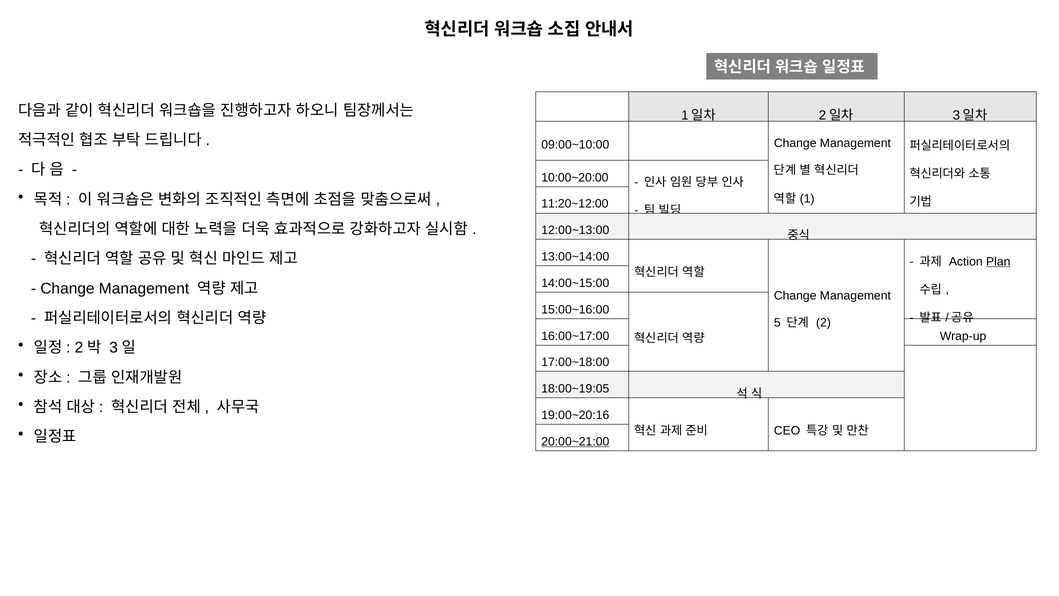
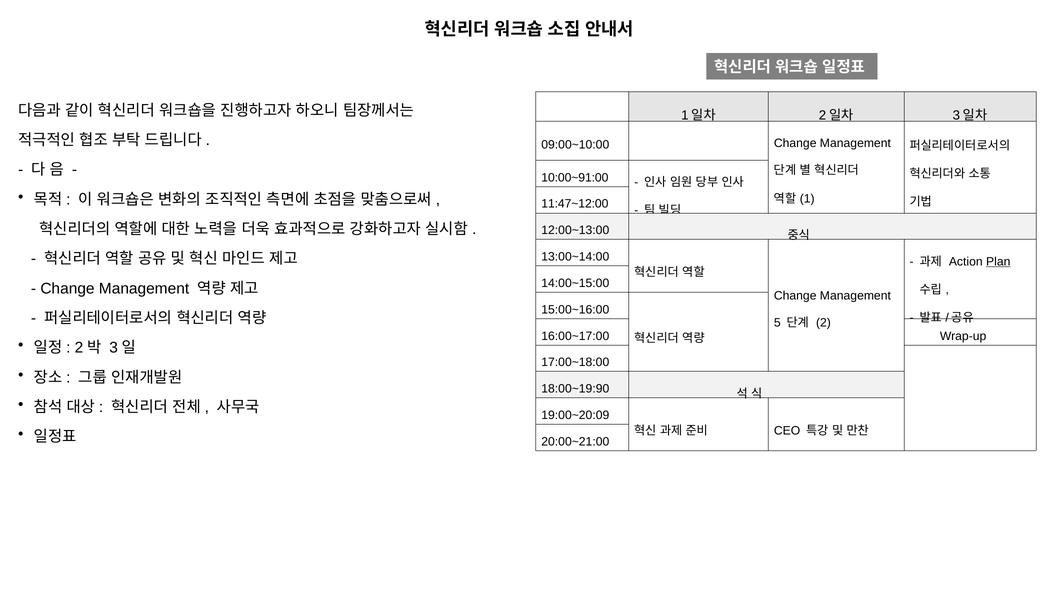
10:00~20:00: 10:00~20:00 -> 10:00~91:00 (575, 177)
11:20~12:00: 11:20~12:00 -> 11:47~12:00 (575, 204)
18:00~19:05: 18:00~19:05 -> 18:00~19:90 (575, 389)
19:00~20:16: 19:00~20:16 -> 19:00~20:09 (575, 415)
20:00~21:00 underline: present -> none (575, 441)
